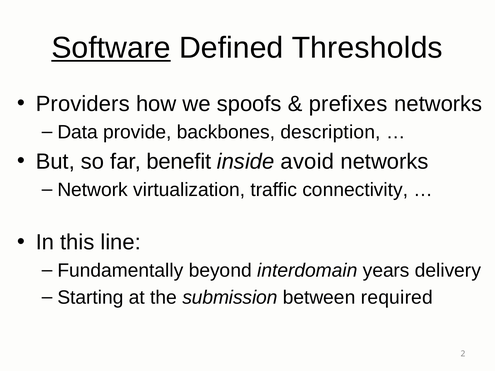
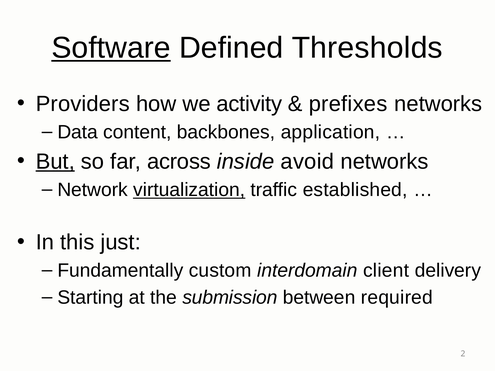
spoofs: spoofs -> activity (249, 104)
provide: provide -> content (137, 132)
description: description -> application (330, 132)
But underline: none -> present (55, 162)
benefit: benefit -> across (179, 162)
virtualization underline: none -> present (189, 190)
connectivity: connectivity -> established (355, 190)
line: line -> just (121, 242)
beyond: beyond -> custom (220, 271)
years: years -> client (386, 271)
